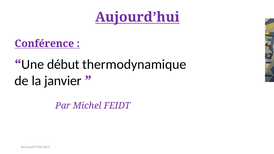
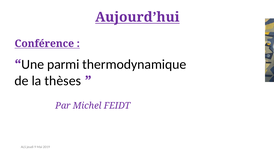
début: début -> parmi (63, 64)
janvier: janvier -> thèses (63, 81)
